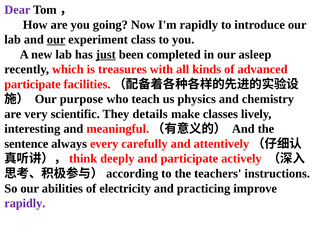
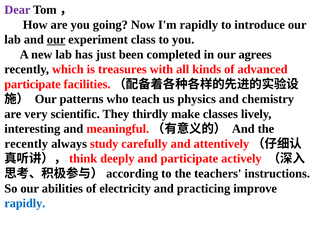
just underline: present -> none (106, 54)
asleep: asleep -> agrees (255, 54)
purpose: purpose -> patterns (82, 99)
details: details -> thirdly (150, 114)
sentence: sentence -> recently (26, 143)
every: every -> study (104, 143)
rapidly colour: purple -> blue (25, 203)
